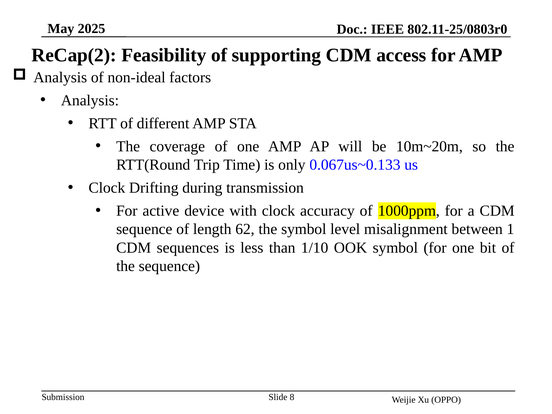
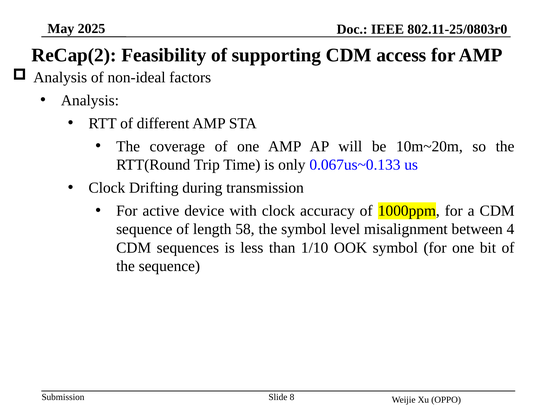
62: 62 -> 58 (245, 229)
1: 1 -> 4 (510, 229)
